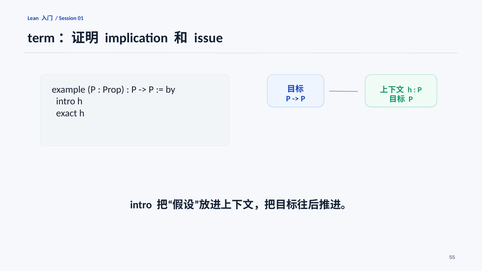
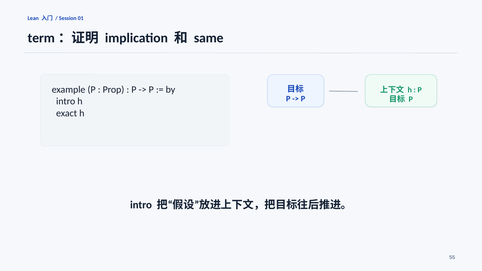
issue: issue -> same (209, 38)
